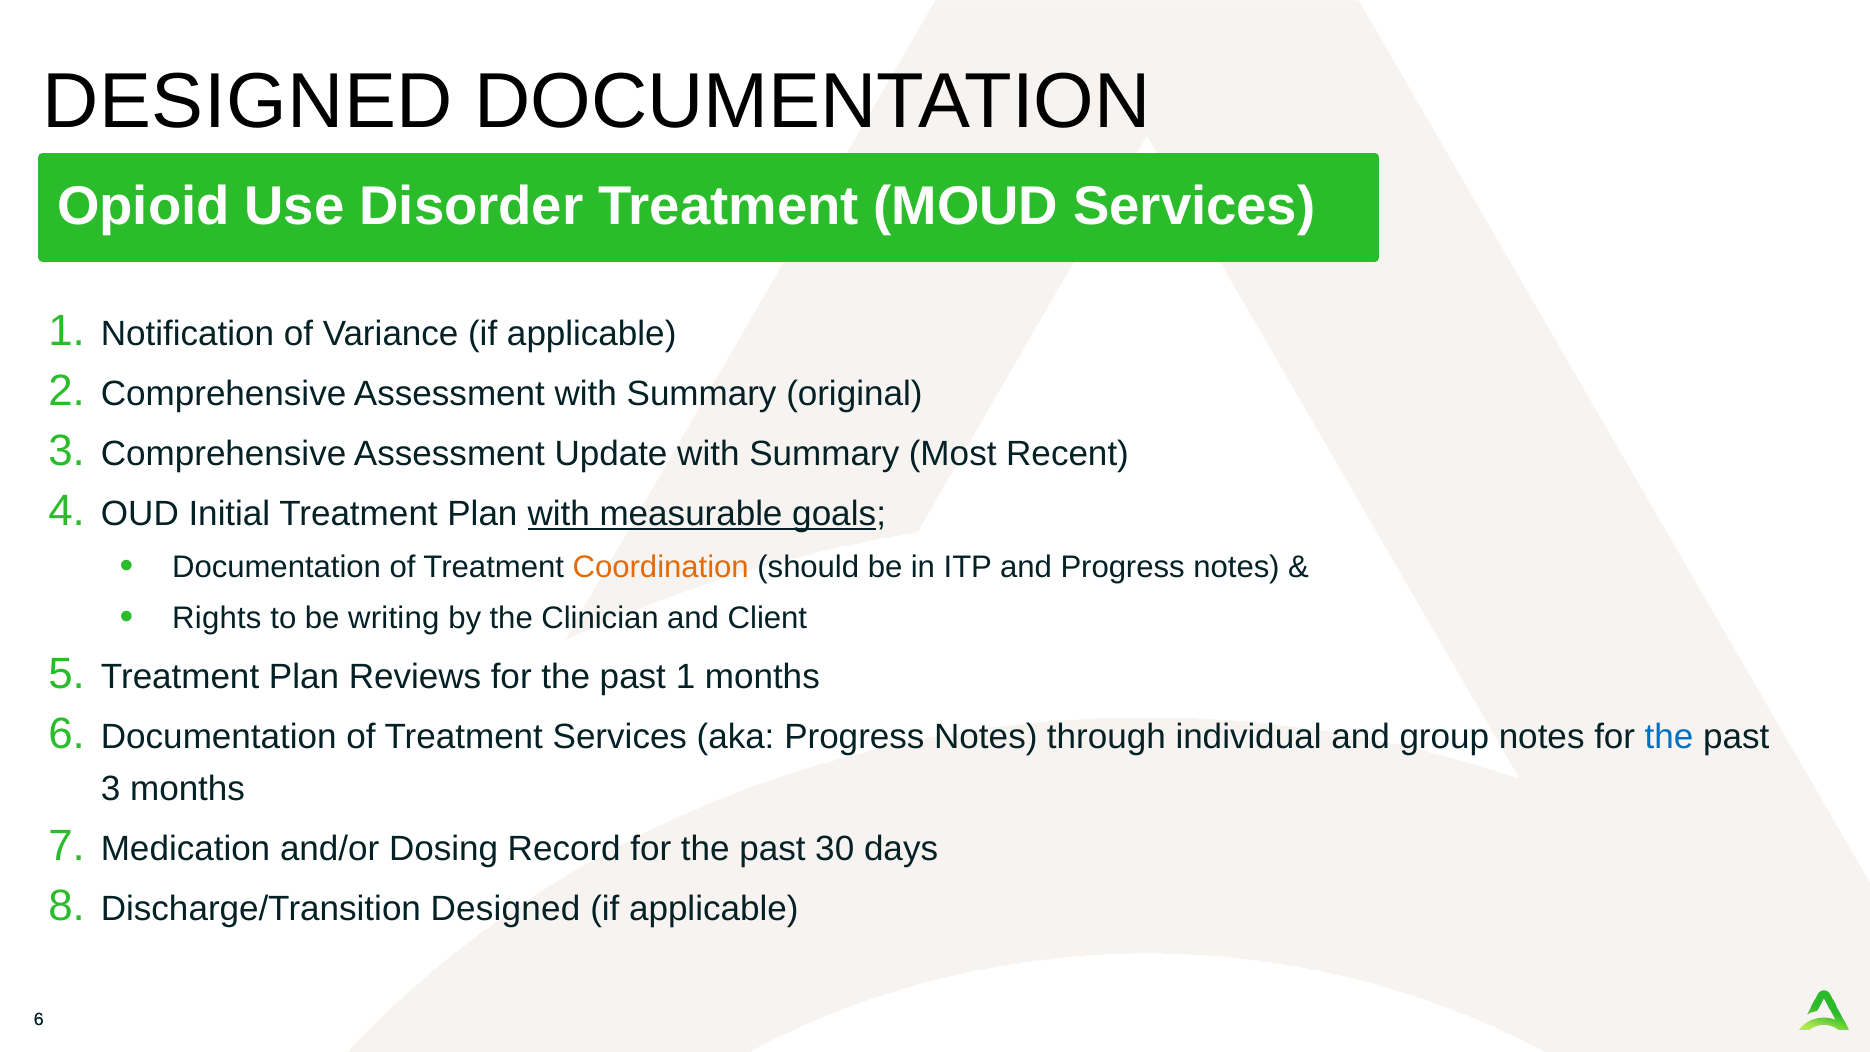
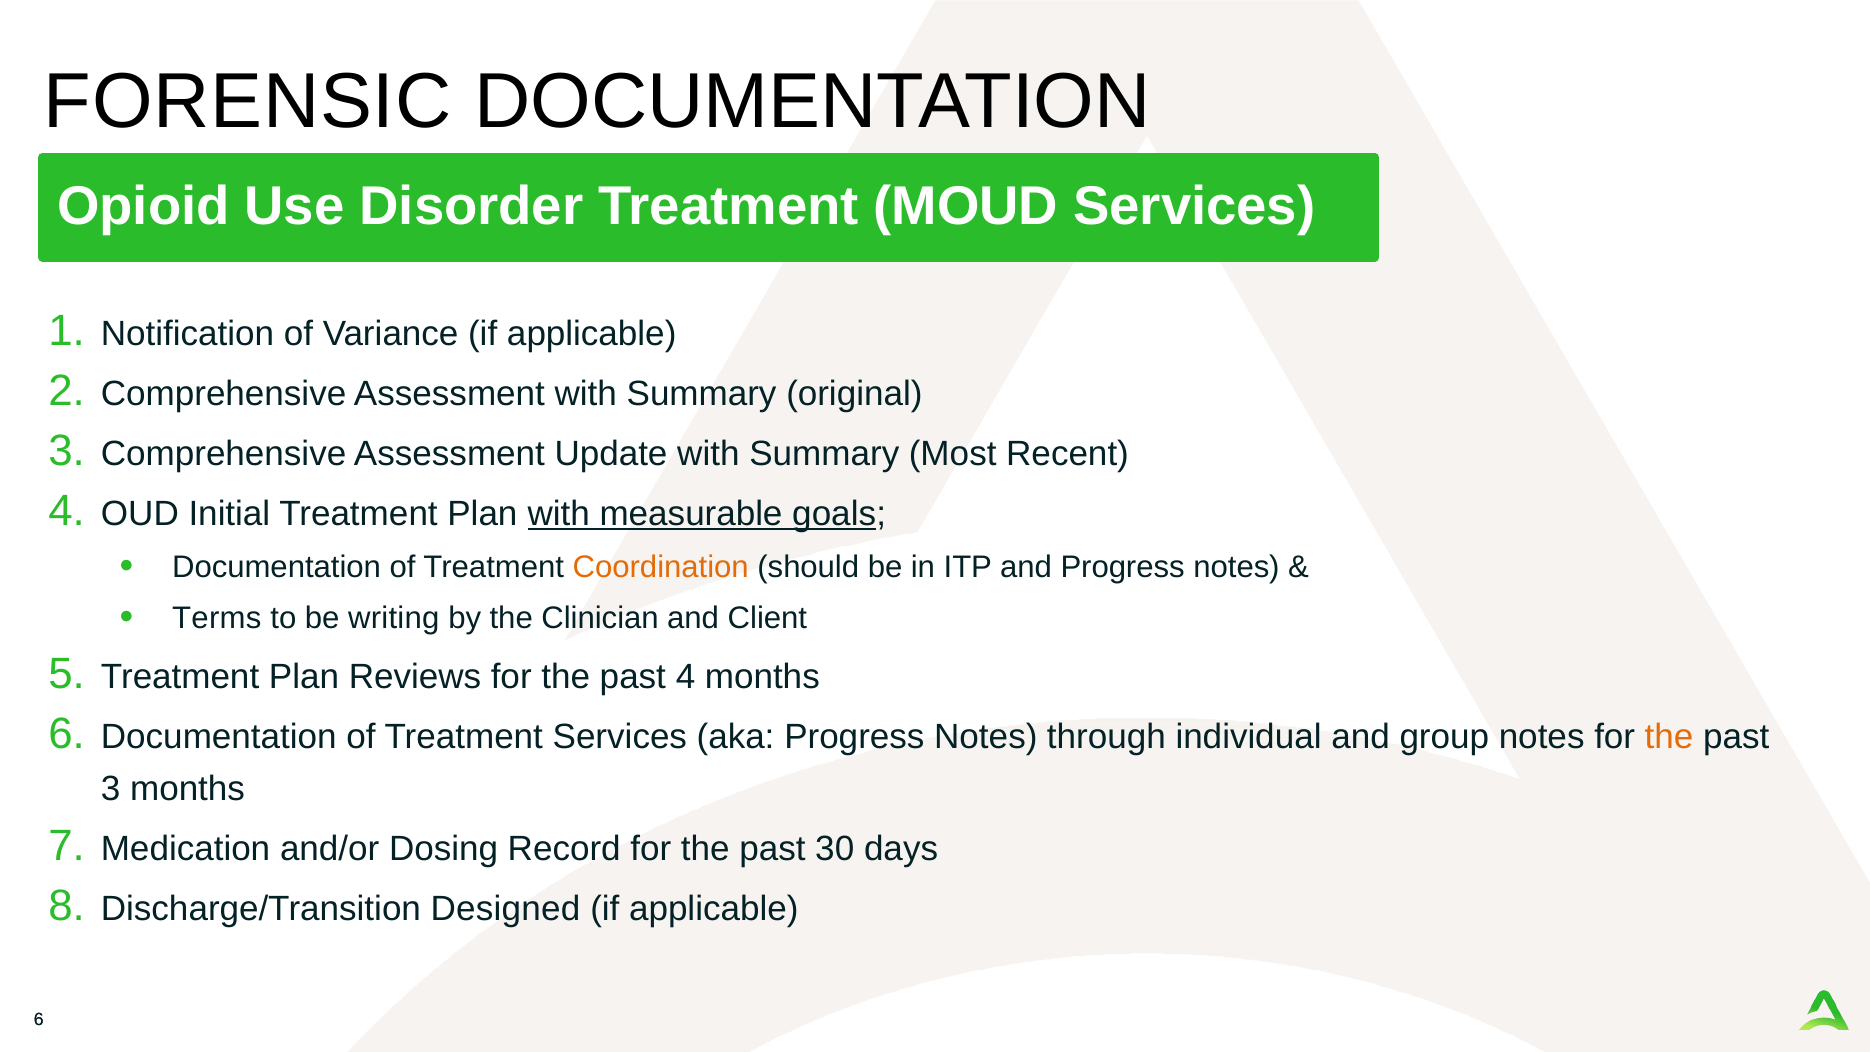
DESIGNED: DESIGNED -> FORENSIC (248, 101)
Rights: Rights -> Terms (217, 619)
past 1: 1 -> 4 (686, 677)
the colour: blue -> orange (1669, 736)
